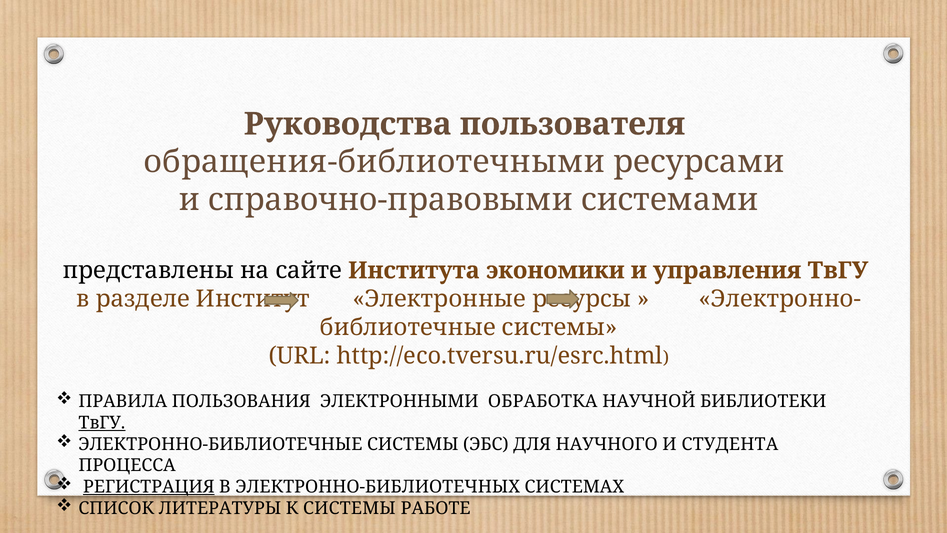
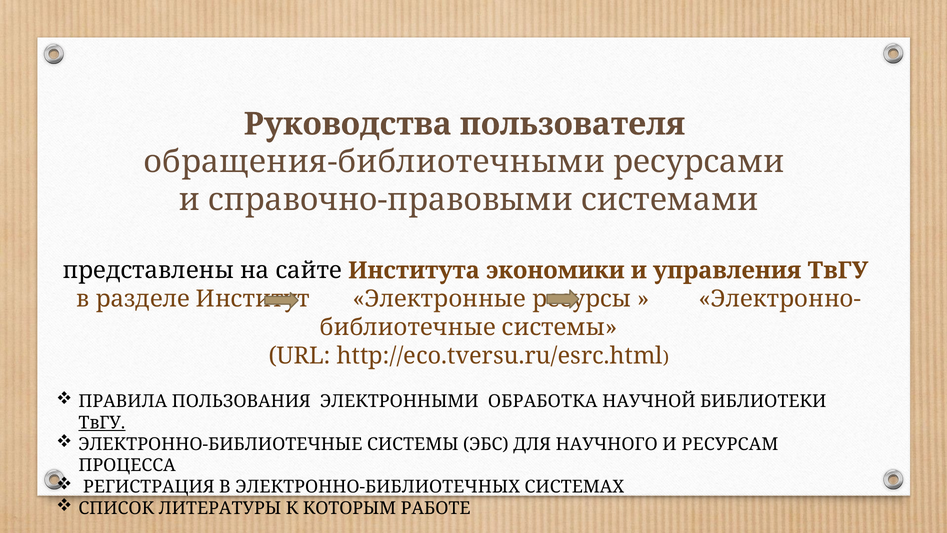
СТУДЕНТА: СТУДЕНТА -> РЕСУРСАМ (730, 444)
РЕГИСТРАЦИЯ underline: present -> none (149, 487)
К СИСТЕМЫ: СИСТЕМЫ -> КОТОРЫМ (350, 508)
